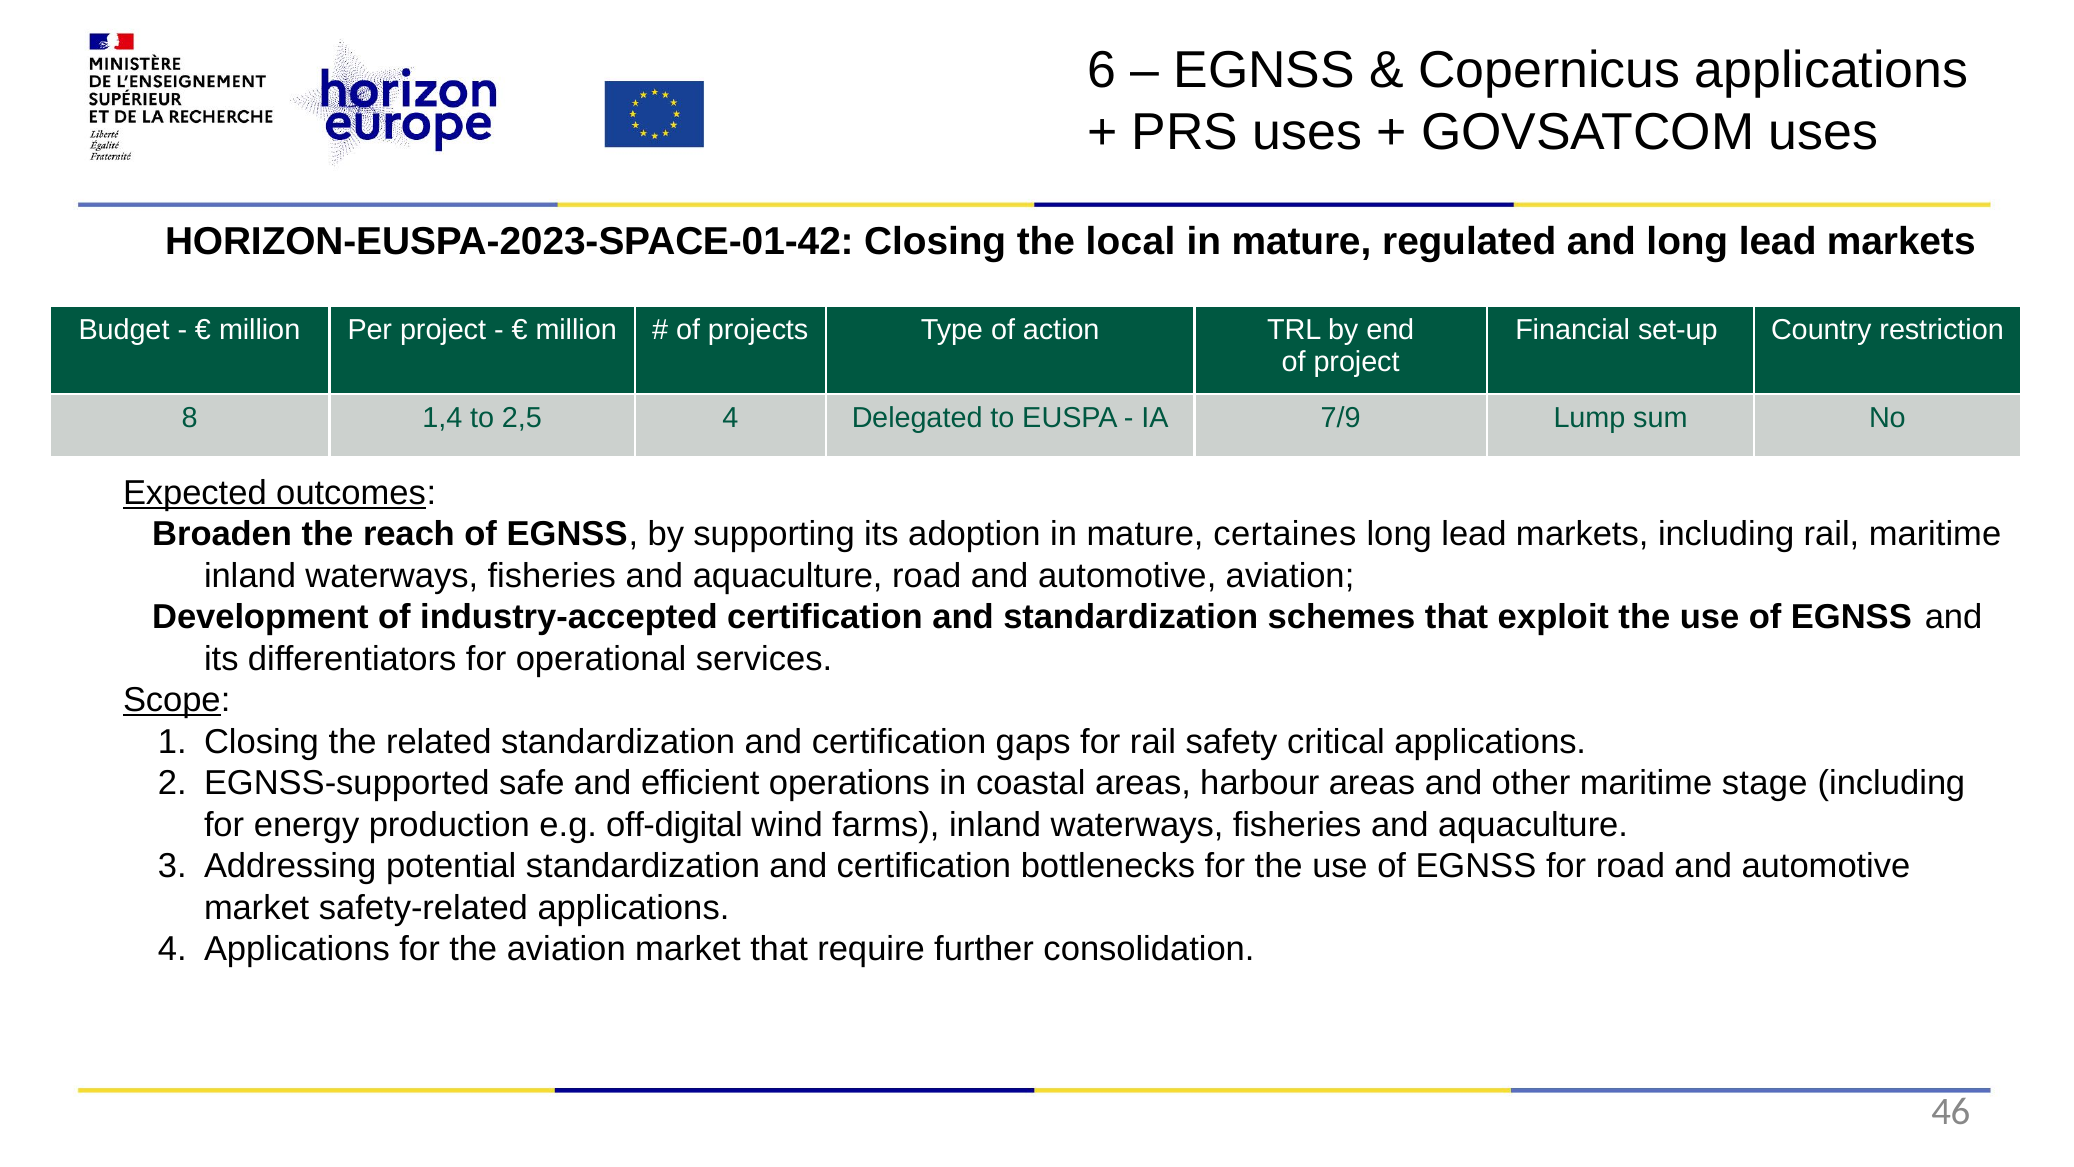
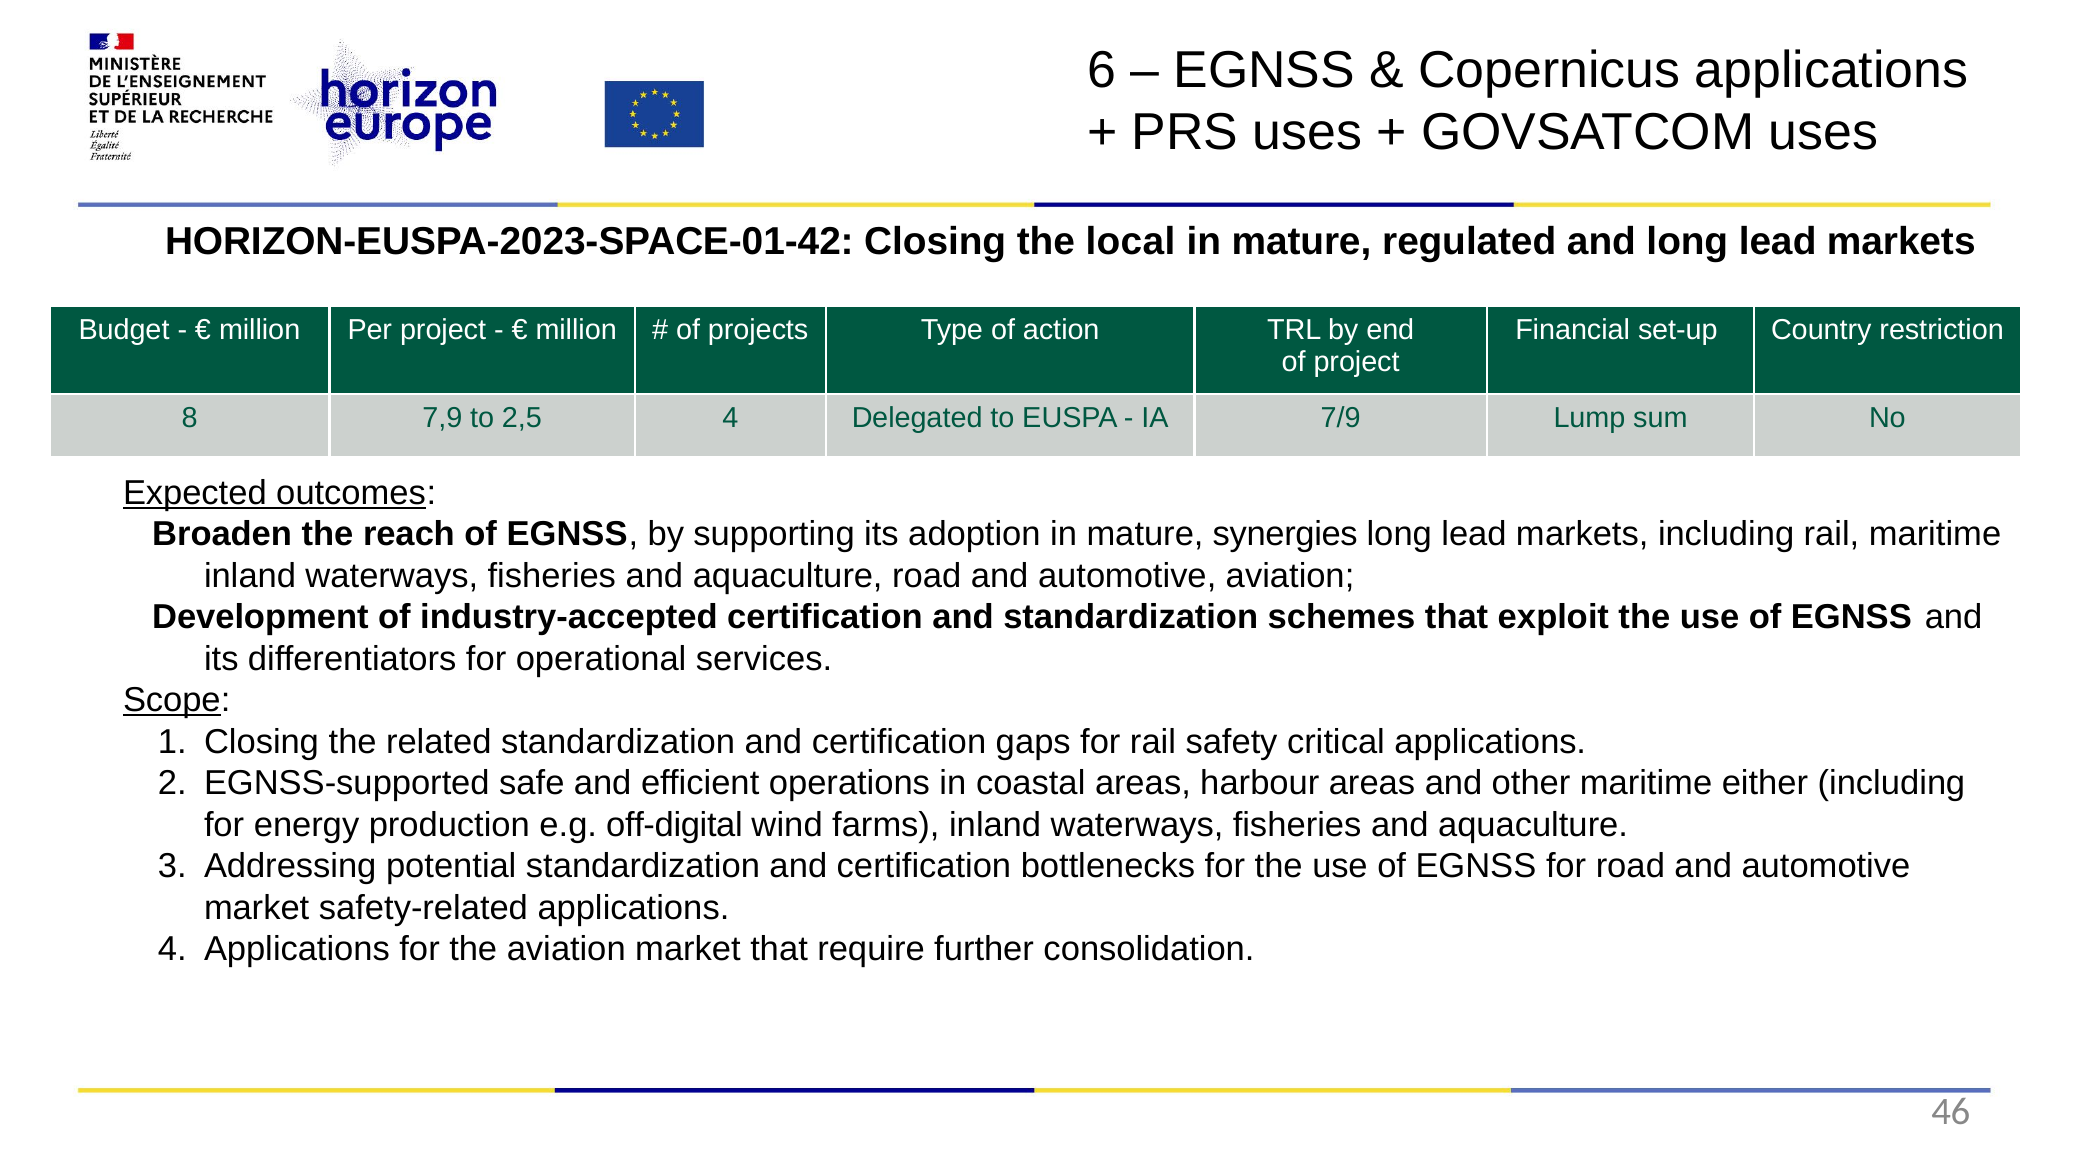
1,4: 1,4 -> 7,9 (442, 418)
certaines: certaines -> synergies (1285, 534)
stage: stage -> either (1765, 783)
